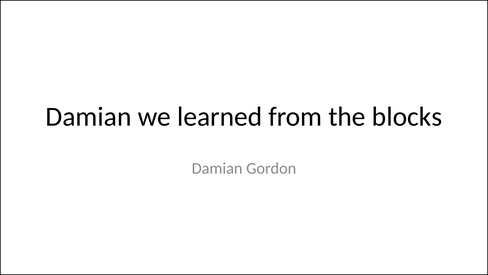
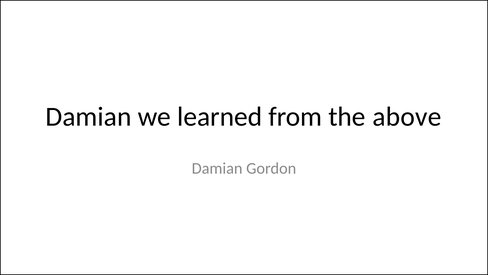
blocks: blocks -> above (407, 117)
